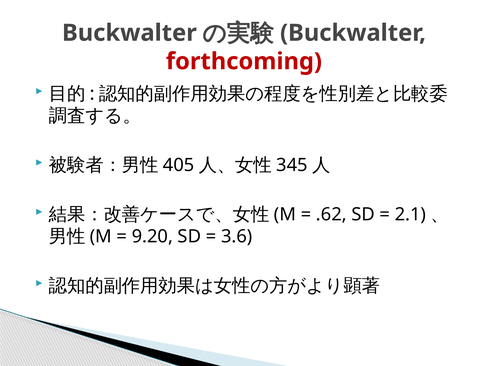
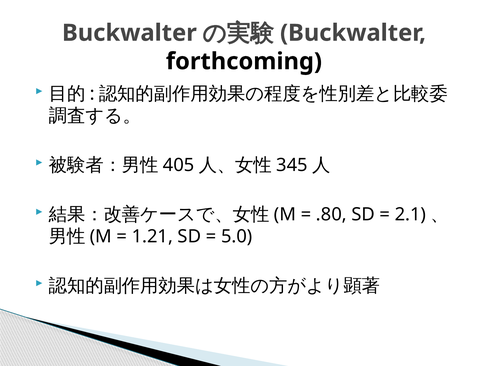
forthcoming colour: red -> black (244, 61)
.62: .62 -> .80 (331, 214)
9.20: 9.20 -> 1.21 (152, 236)
3.6: 3.6 -> 5.0 (237, 236)
